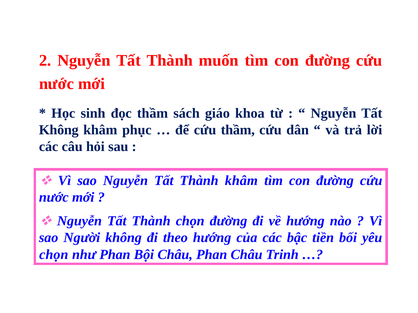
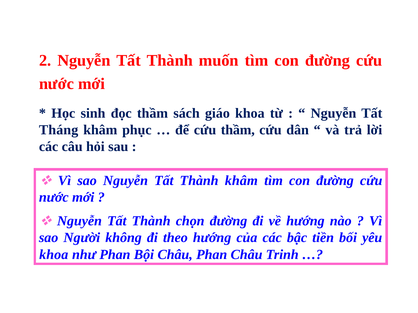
Không: Không -> Tháng (59, 130)
chọn: chọn -> khoa (54, 255)
